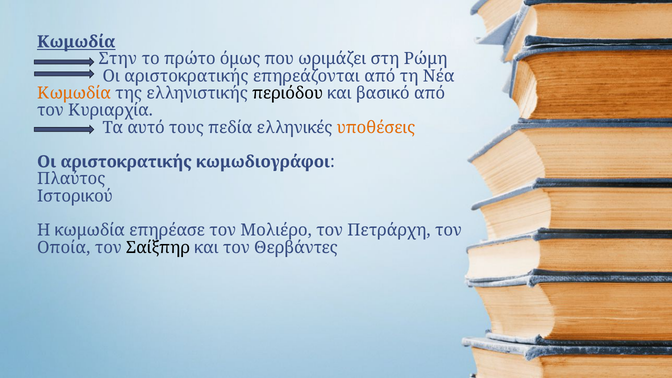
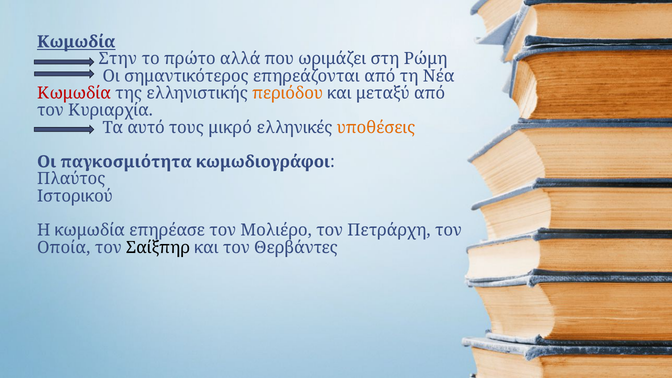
όμως: όμως -> αλλά (240, 59)
αριστοκρατικής: αριστοκρατικής -> σημαντικότερος (186, 76)
Κωμωδία colour: orange -> red (74, 93)
περιόδου colour: black -> orange (288, 93)
βασικό: βασικό -> μεταξύ (383, 93)
πεδία: πεδία -> μικρό (230, 128)
αριστοκρατικής: αριστοκρατικής -> παγκοσμιότητα (126, 162)
